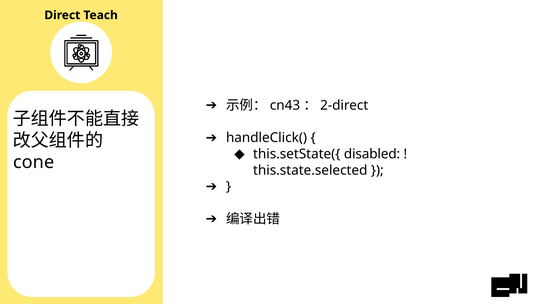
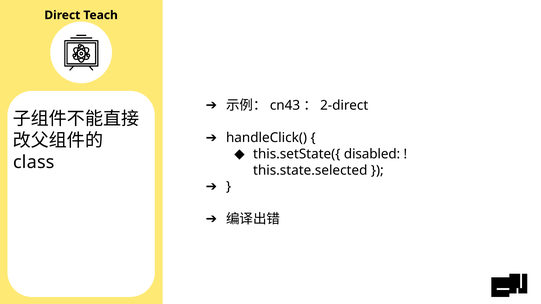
cone: cone -> class (34, 162)
